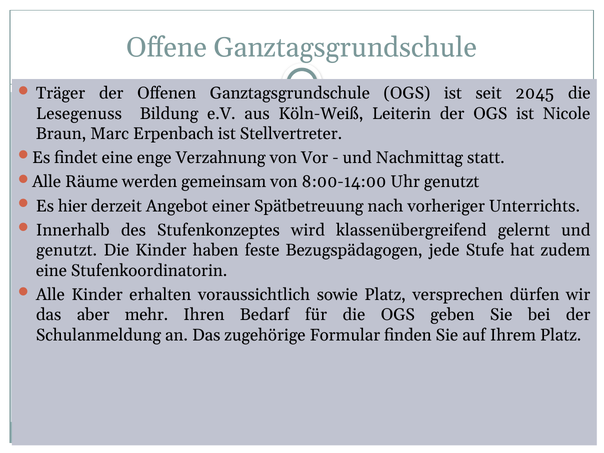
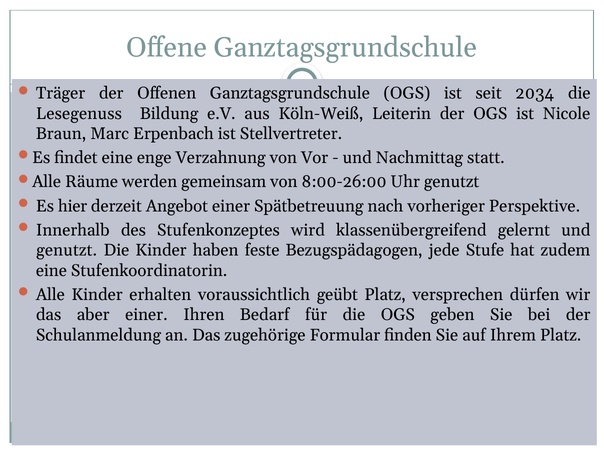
2045: 2045 -> 2034 (535, 93)
8:00-14:00: 8:00-14:00 -> 8:00-26:00 (344, 182)
Unterrichts: Unterrichts -> Perspektive (535, 206)
sowie: sowie -> geübt (337, 295)
aber mehr: mehr -> einer (146, 315)
